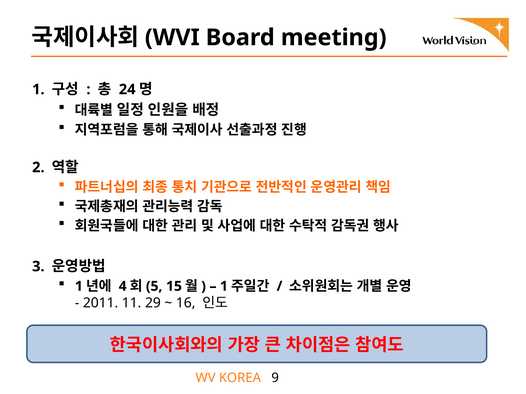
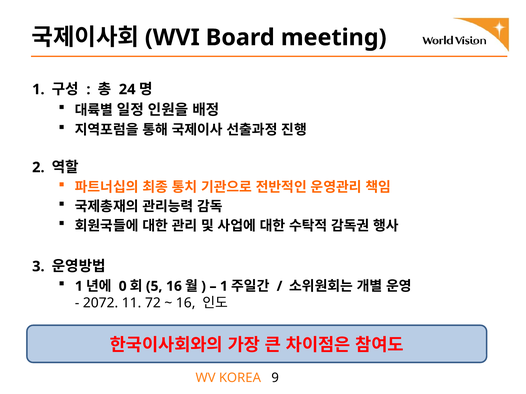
4: 4 -> 0 (123, 287)
15: 15 -> 16 (174, 287)
2011: 2011 -> 2072 (101, 303)
29: 29 -> 72 (153, 303)
